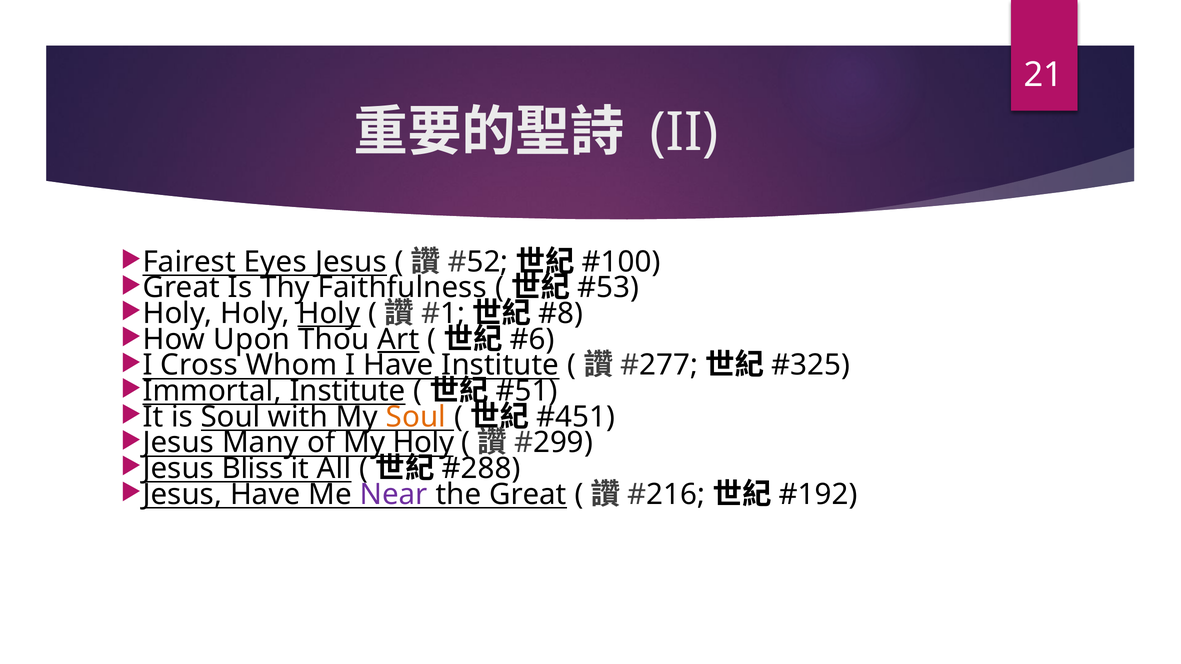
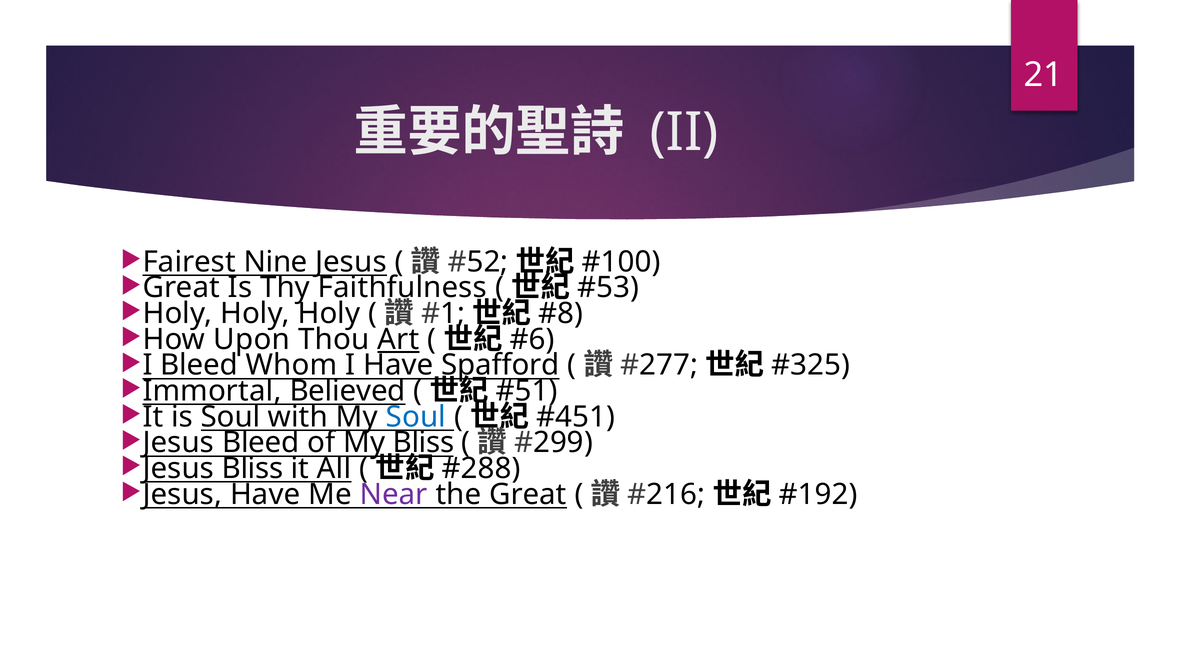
Eyes: Eyes -> Nine (276, 262)
Holy underline: present -> none (329, 314)
Cross: Cross -> Bleed (199, 365)
Have Institute: Institute -> Spafford (500, 365)
Institute: Institute -> Believed (348, 391)
Soul colour: orange -> blue (416, 417)
Many: Many -> Bleed (261, 443)
My Holy: Holy -> Bliss (424, 443)
